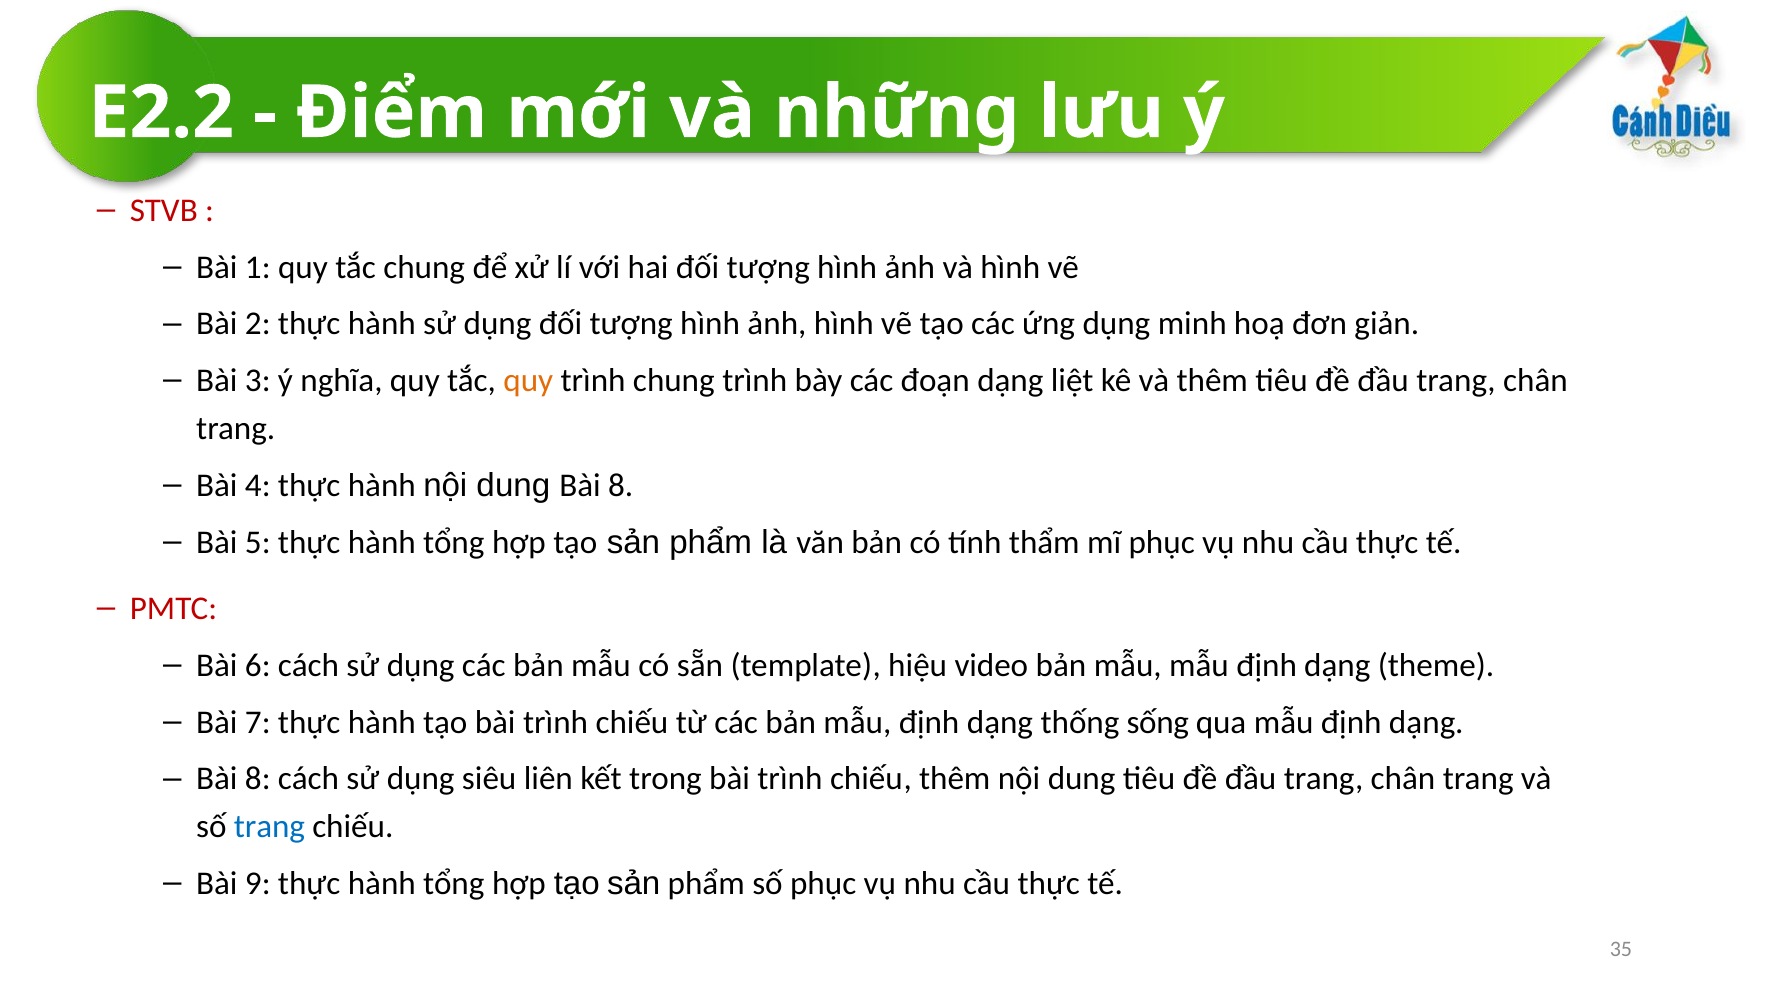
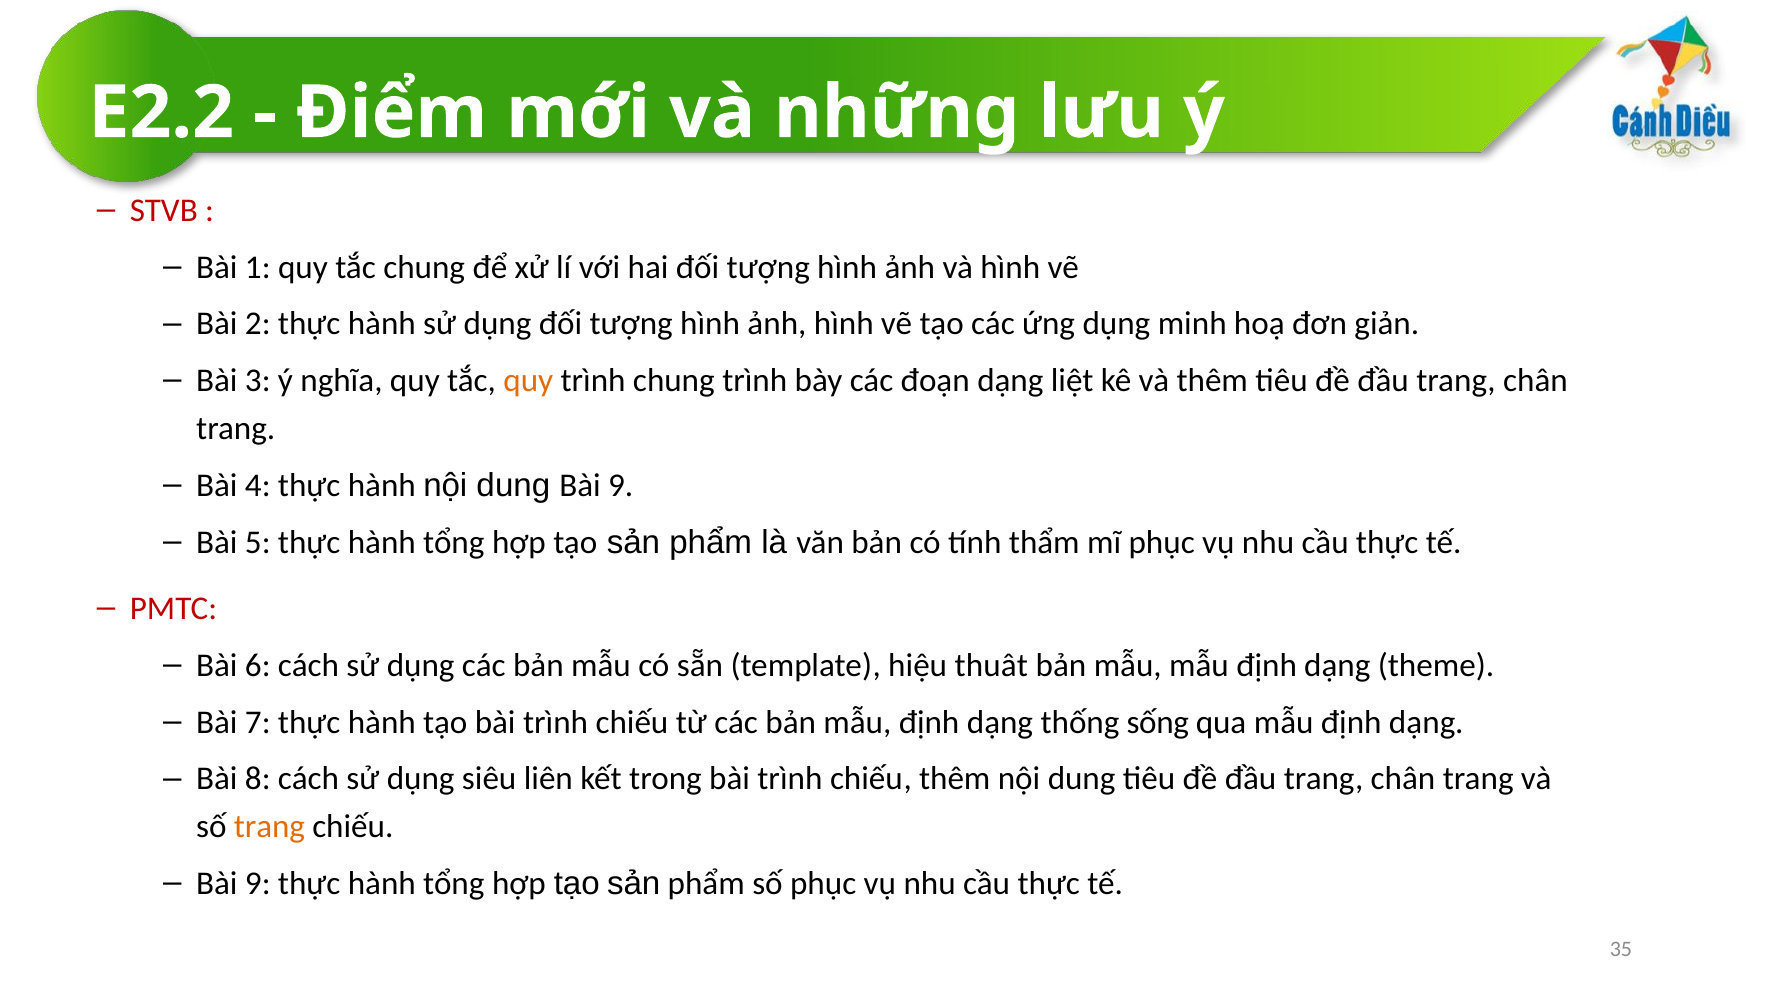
dung Bài 8: 8 -> 9 (621, 485)
video: video -> thuât (991, 665)
trang colour: blue -> orange (269, 827)
